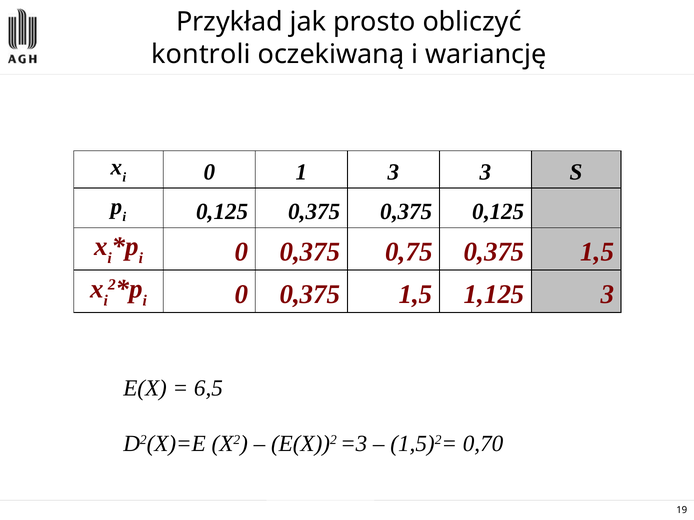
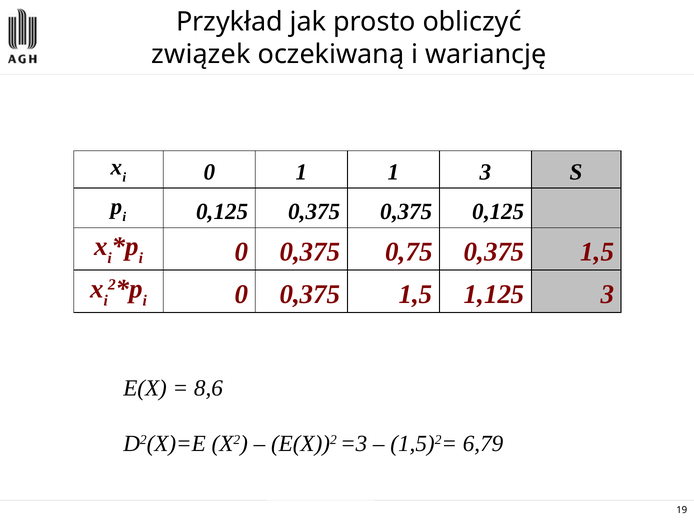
kontroli: kontroli -> związek (201, 54)
1 3: 3 -> 1 (393, 172)
6,5: 6,5 -> 8,6 (208, 388)
0,70: 0,70 -> 6,79 (483, 444)
